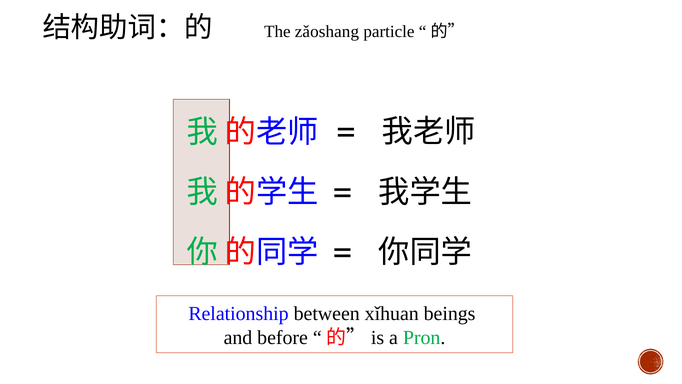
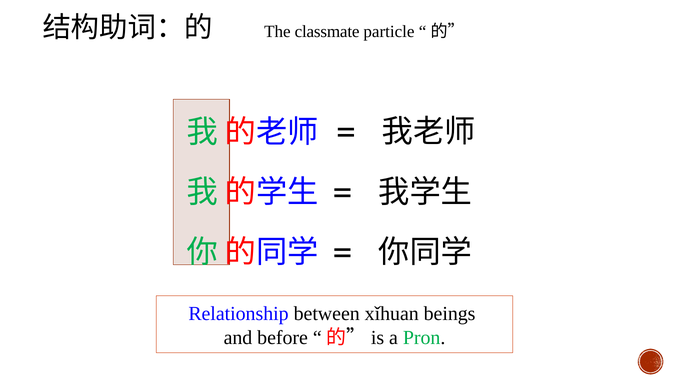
zǎoshang: zǎoshang -> classmate (327, 32)
